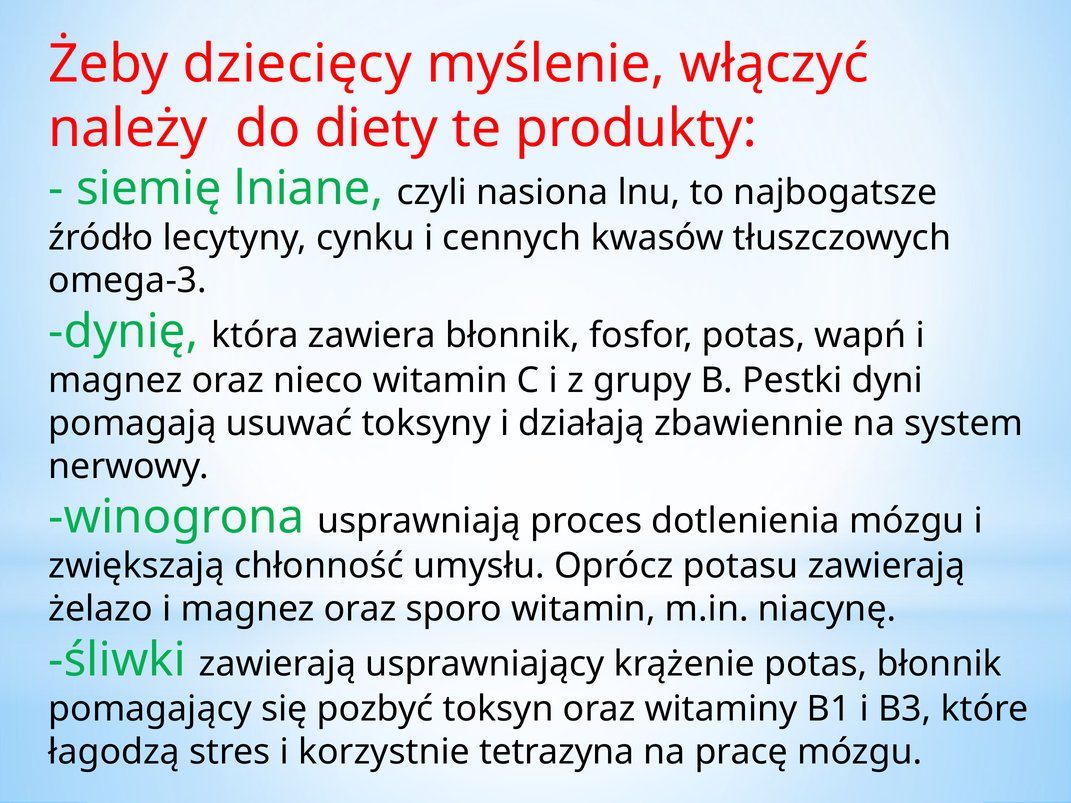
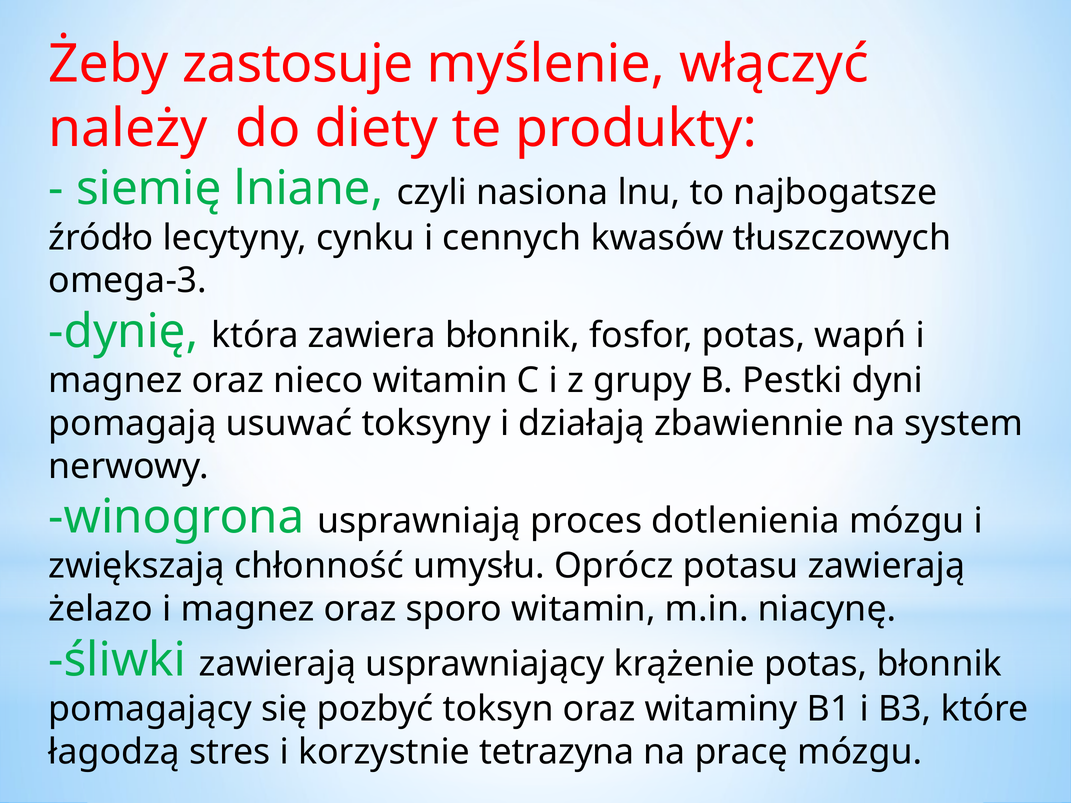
dziecięcy: dziecięcy -> zastosuje (298, 64)
